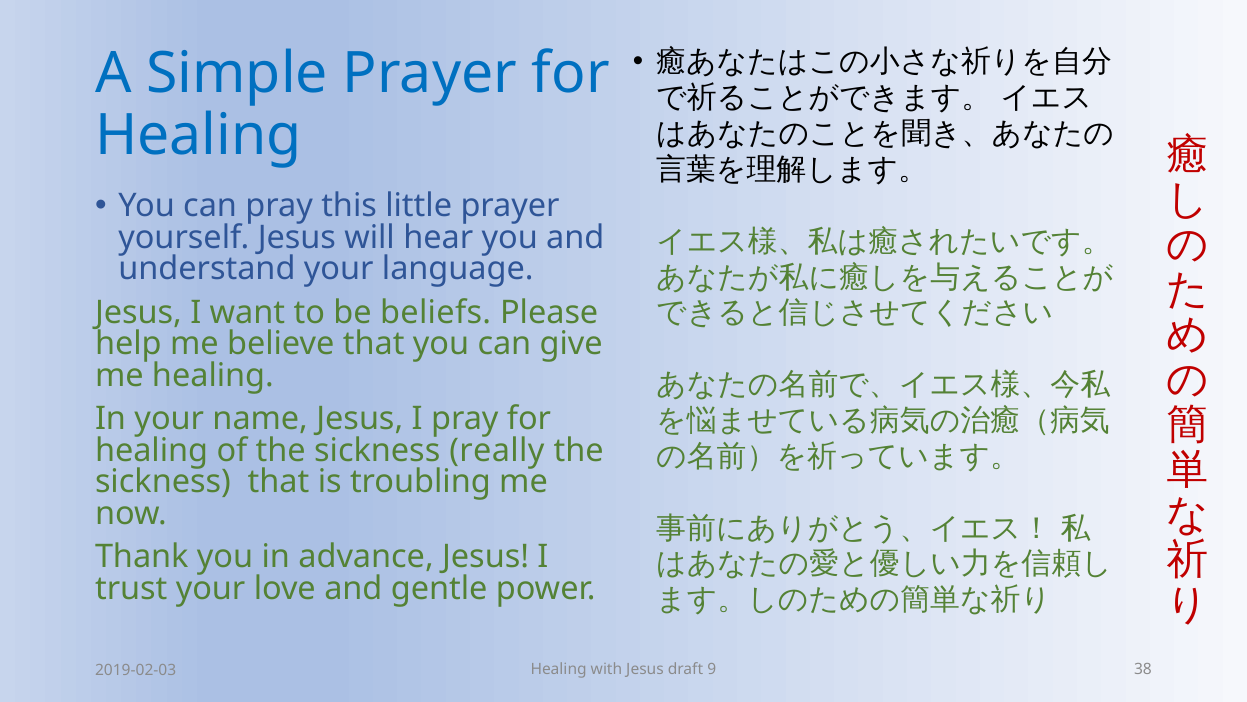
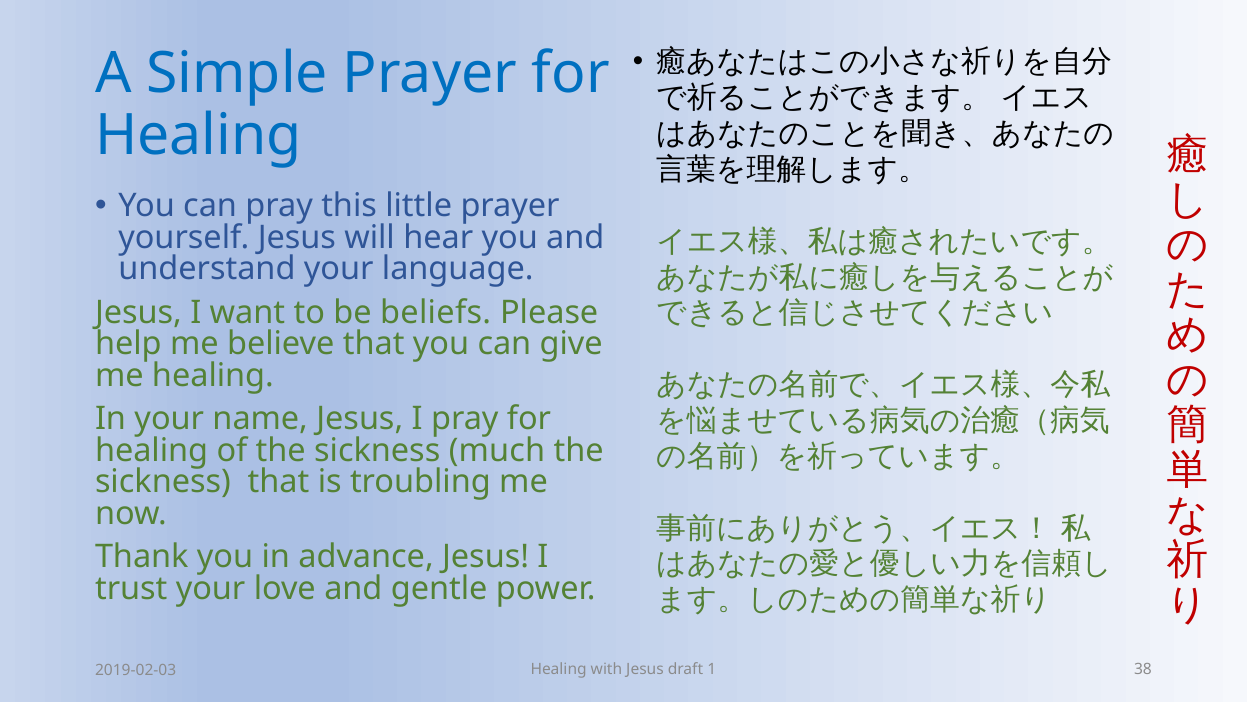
really: really -> much (497, 450)
9: 9 -> 1 (712, 669)
